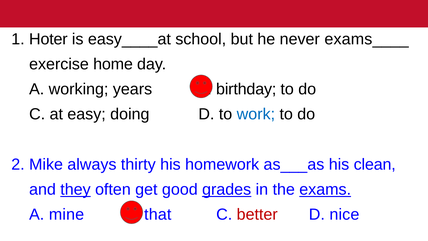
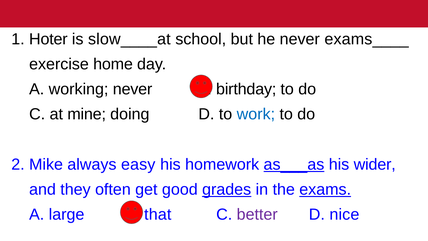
easy____at: easy____at -> slow____at (129, 39)
working years: years -> never (133, 89)
easy: easy -> mine (87, 114)
thirty: thirty -> easy (138, 164)
as___as underline: none -> present (294, 164)
clean: clean -> wider (375, 164)
they underline: present -> none (75, 189)
mine: mine -> large (67, 214)
better colour: red -> purple (257, 214)
